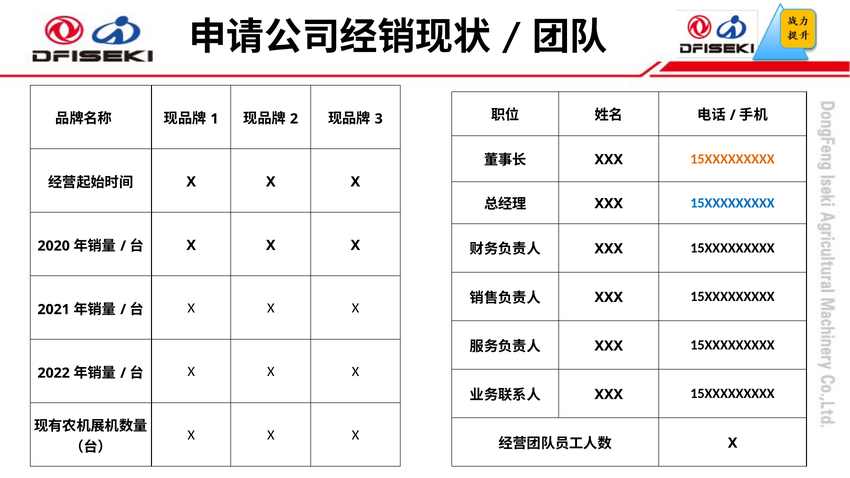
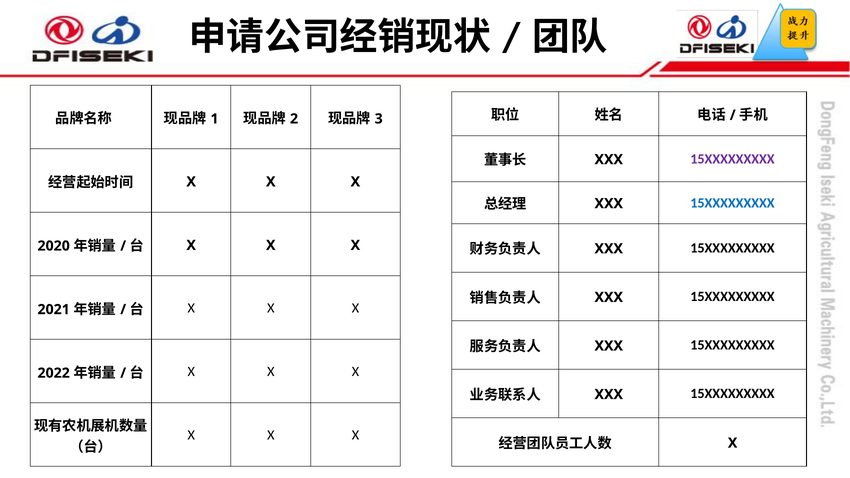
15XXXXXXXXX colour: orange -> purple (732, 159)
